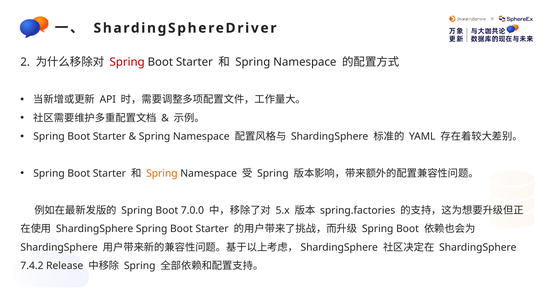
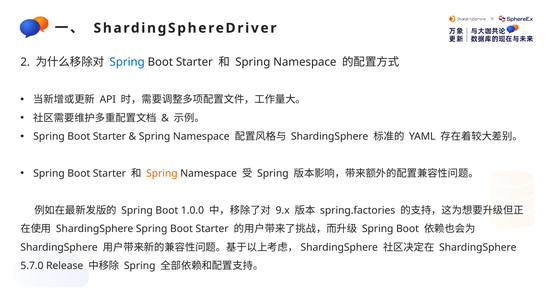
Spring colour: red -> blue (127, 62)
7.0.0: 7.0.0 -> 1.0.0 (192, 211)
5.x: 5.x -> 9.x (283, 211)
7.4.2: 7.4.2 -> 5.7.0 (32, 266)
